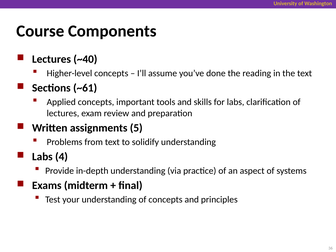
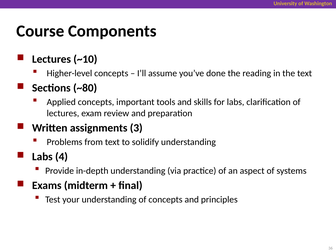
~40: ~40 -> ~10 (85, 59)
~61: ~61 -> ~80 (85, 88)
5: 5 -> 3 (136, 128)
